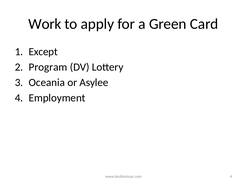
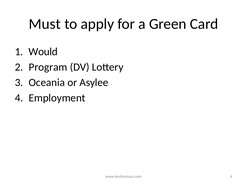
Work: Work -> Must (45, 24)
Except: Except -> Would (43, 52)
